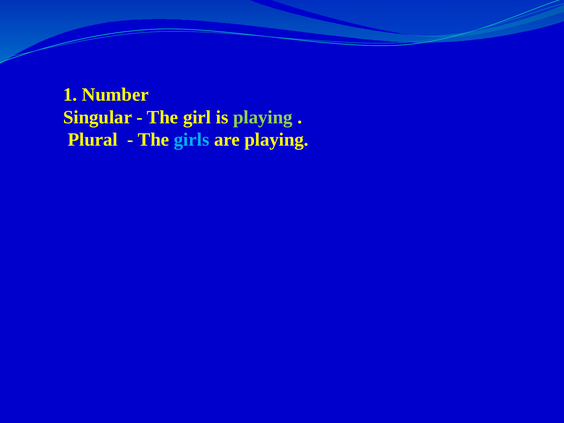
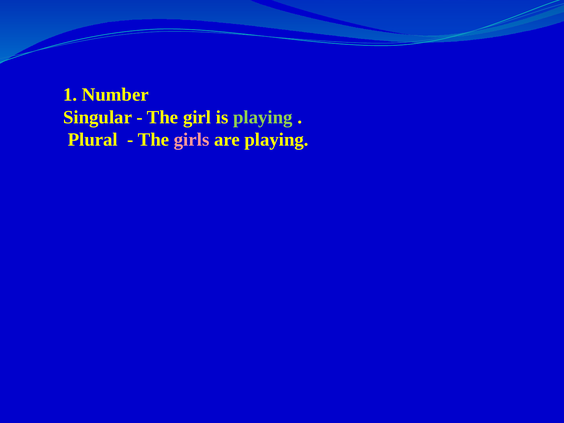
girls colour: light blue -> pink (192, 140)
